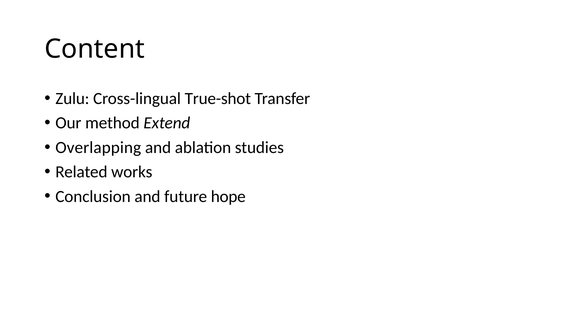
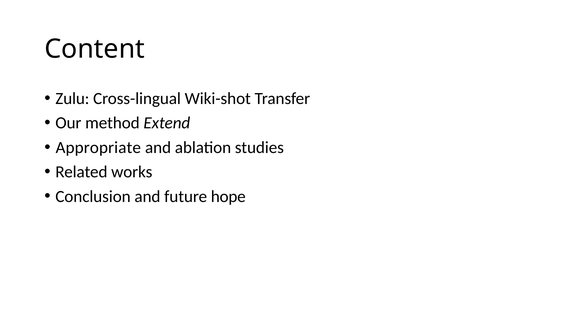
True-shot: True-shot -> Wiki-shot (218, 99)
Overlapping: Overlapping -> Appropriate (98, 147)
